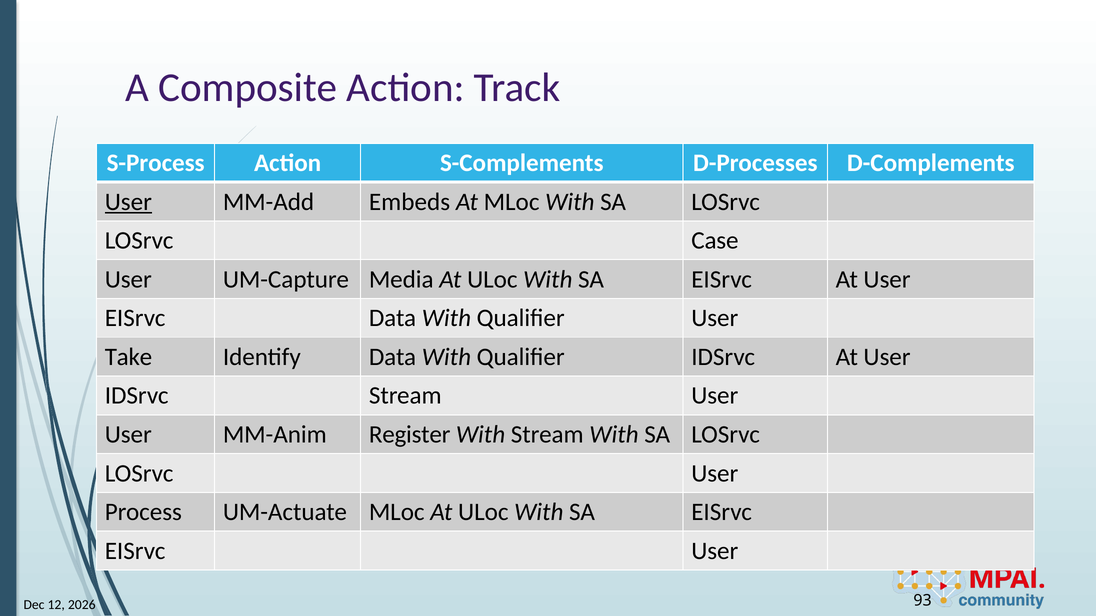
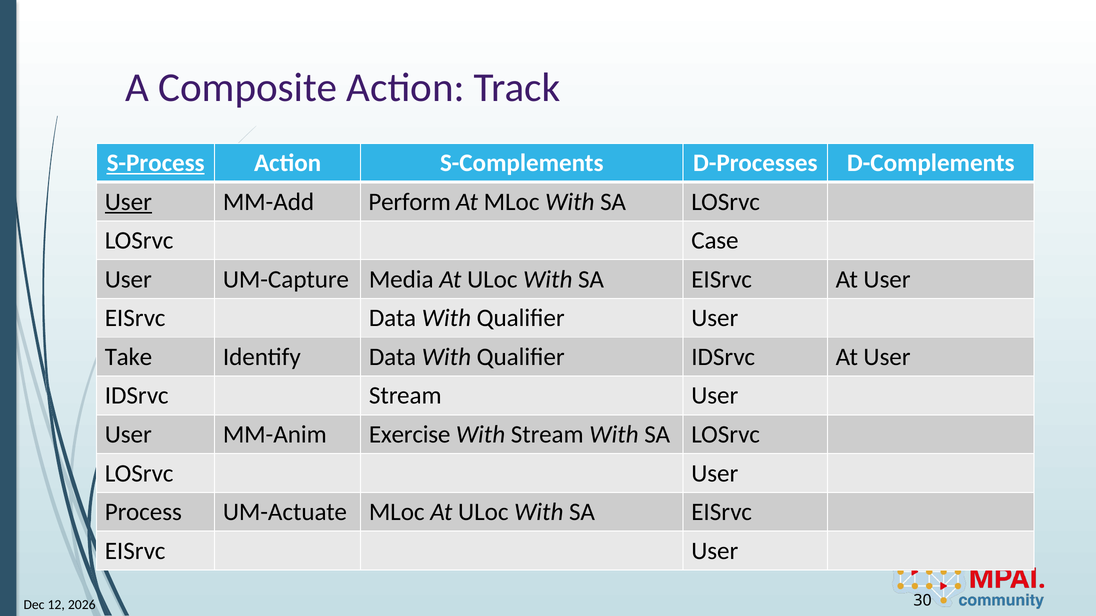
S-Process underline: none -> present (156, 163)
Embeds: Embeds -> Perform (410, 202)
Register: Register -> Exercise (410, 435)
93: 93 -> 30 (923, 601)
